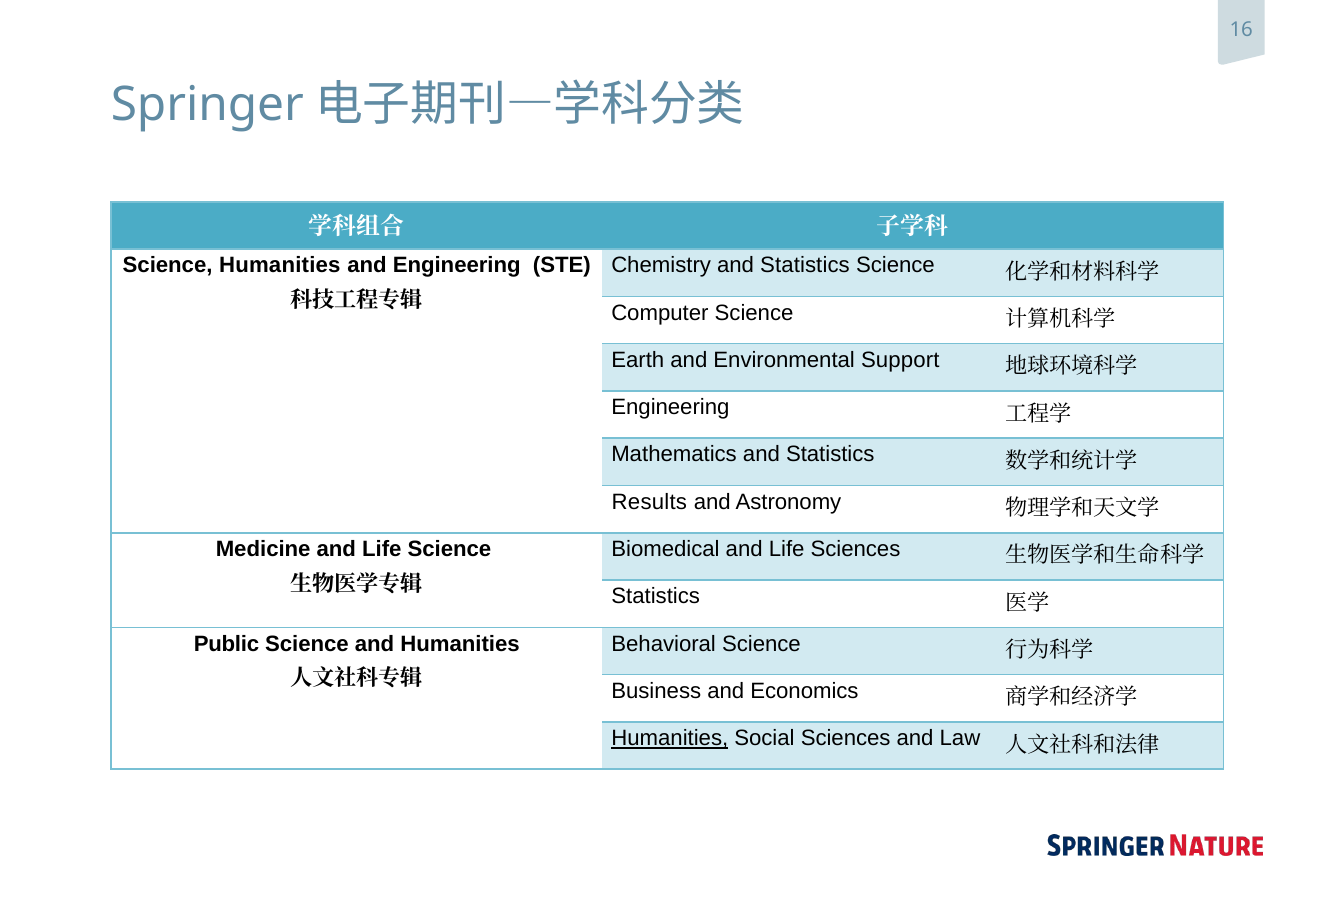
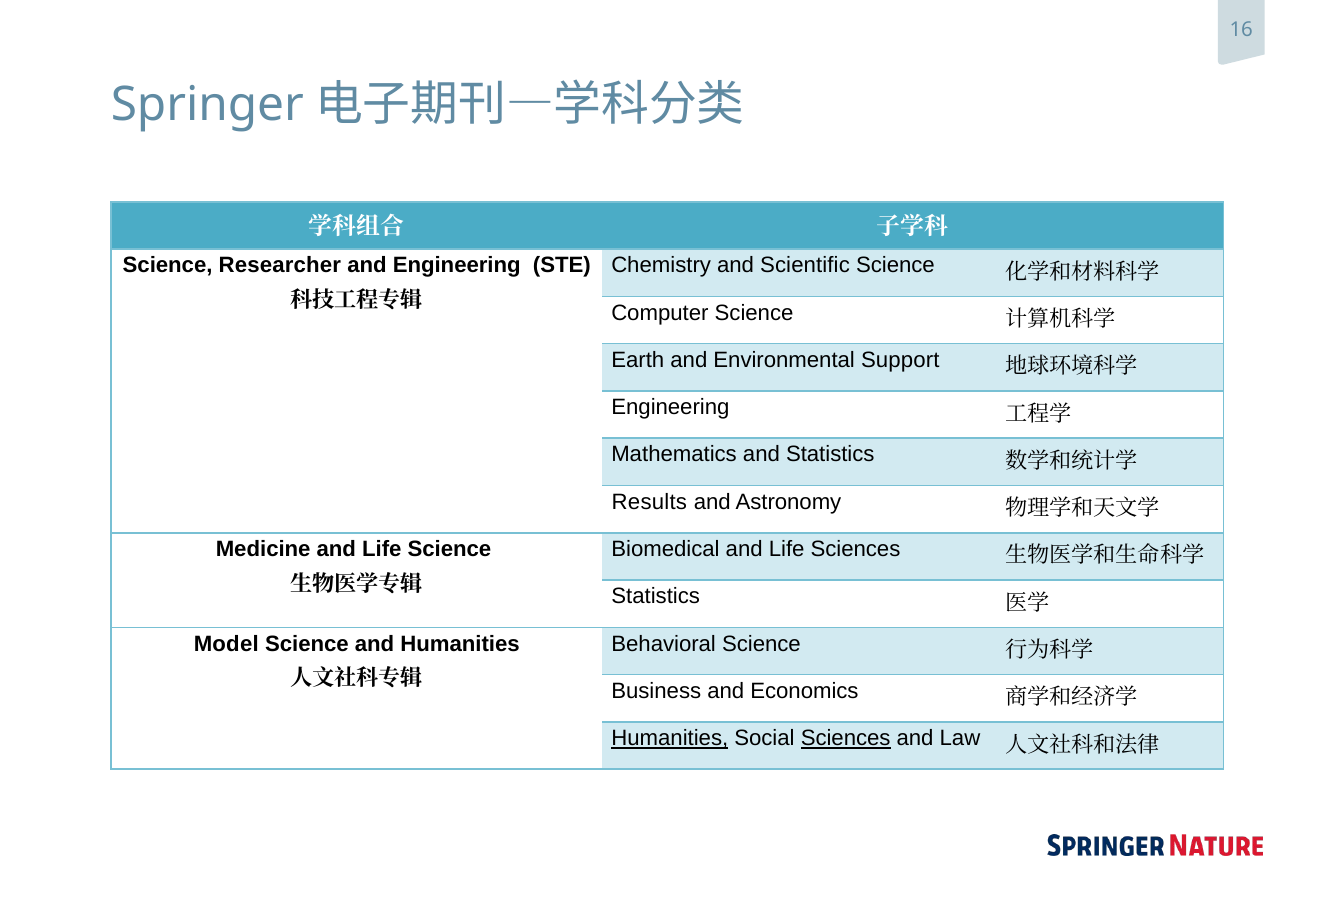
Science Humanities: Humanities -> Researcher (280, 266)
Chemistry and Statistics: Statistics -> Scientific (805, 266)
Public: Public -> Model (226, 644)
Sciences underline: none -> present (846, 739)
